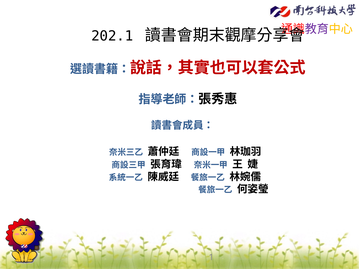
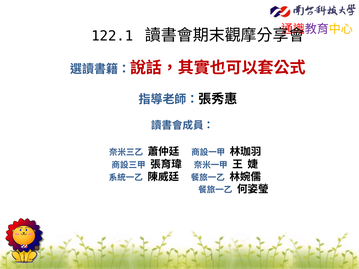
202.1: 202.1 -> 122.1 (112, 36)
